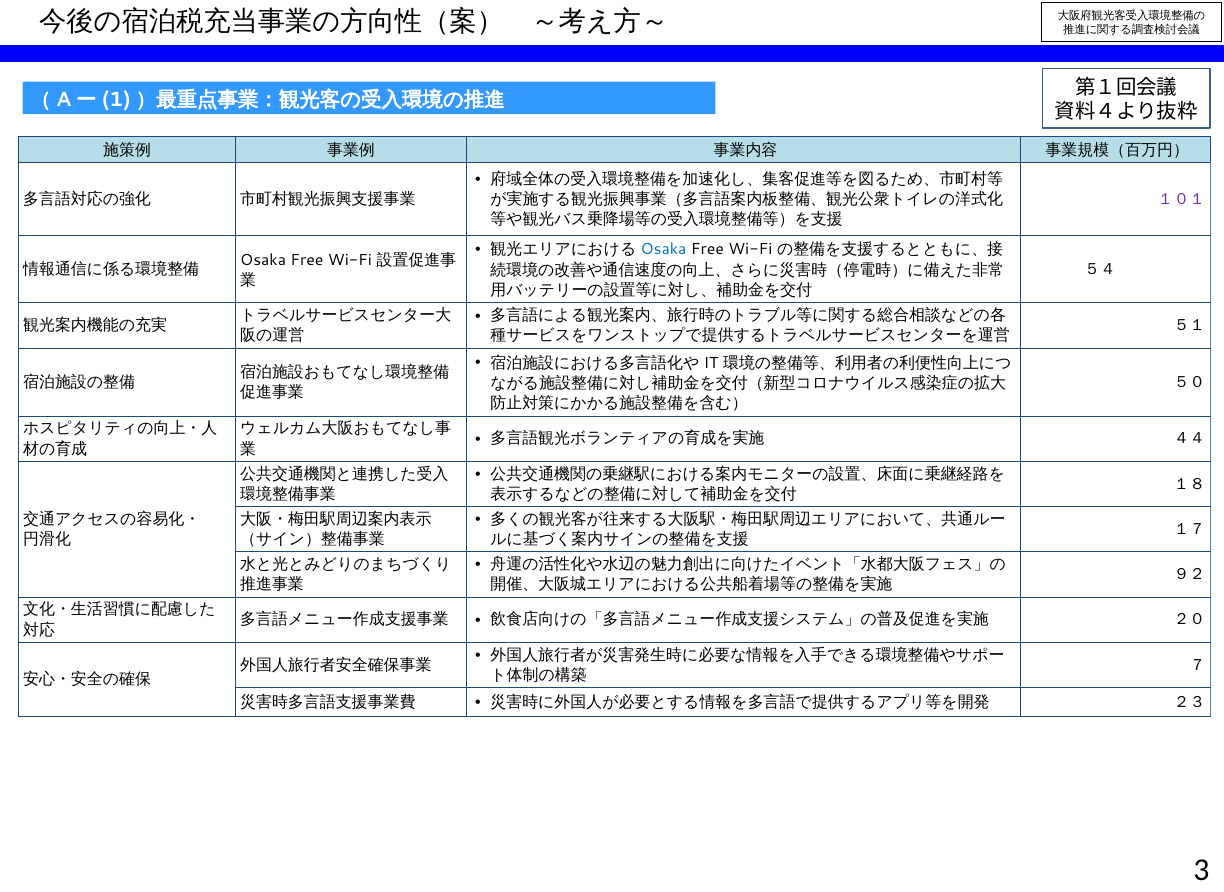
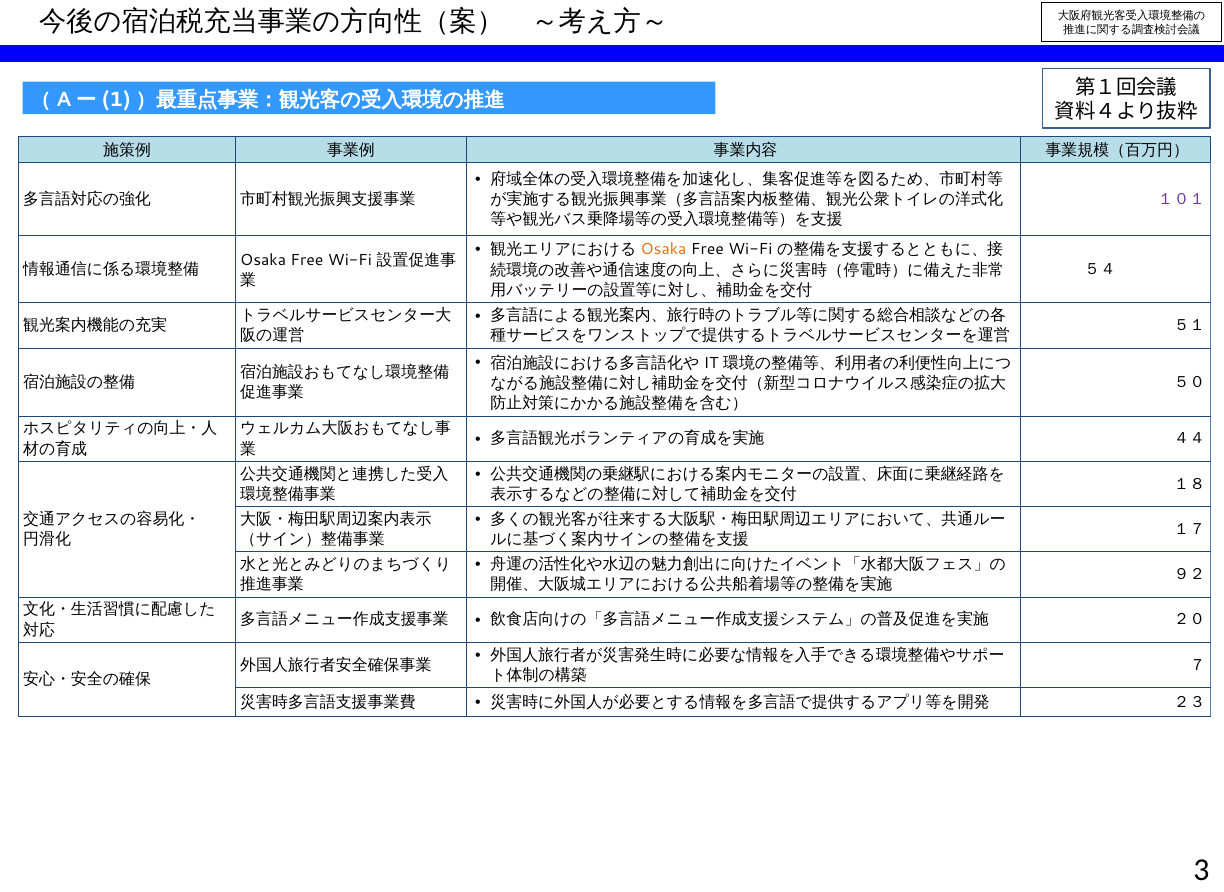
Osaka colour: blue -> orange (664, 250)
